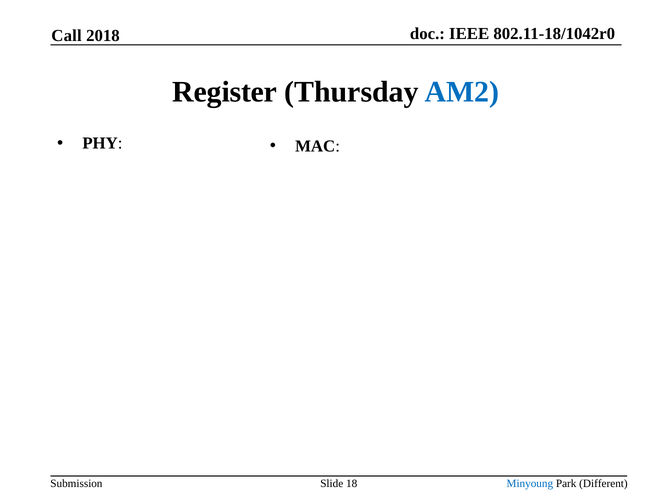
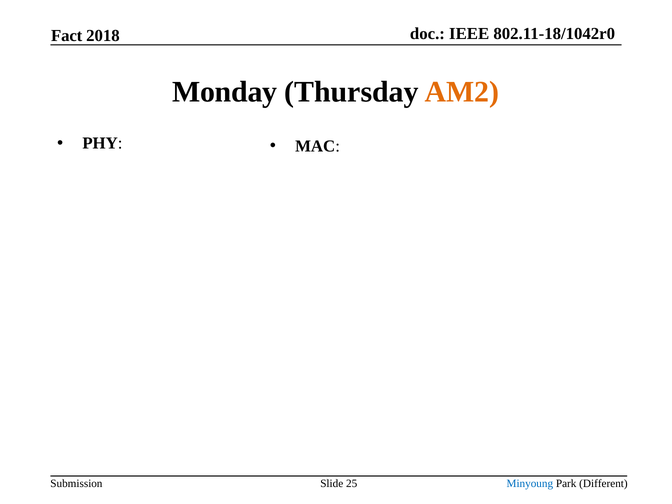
Call: Call -> Fact (67, 36)
Register: Register -> Monday (225, 92)
AM2 colour: blue -> orange (462, 92)
18: 18 -> 25 (352, 483)
